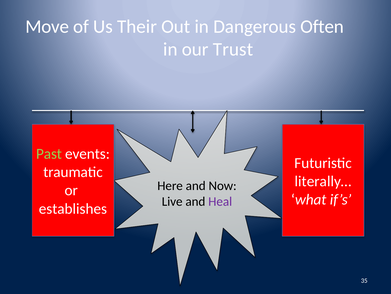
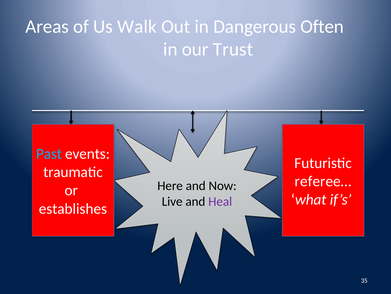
Move: Move -> Areas (47, 26)
Their: Their -> Walk (137, 26)
Past colour: light green -> light blue (49, 153)
literally…: literally… -> referee… (323, 181)
